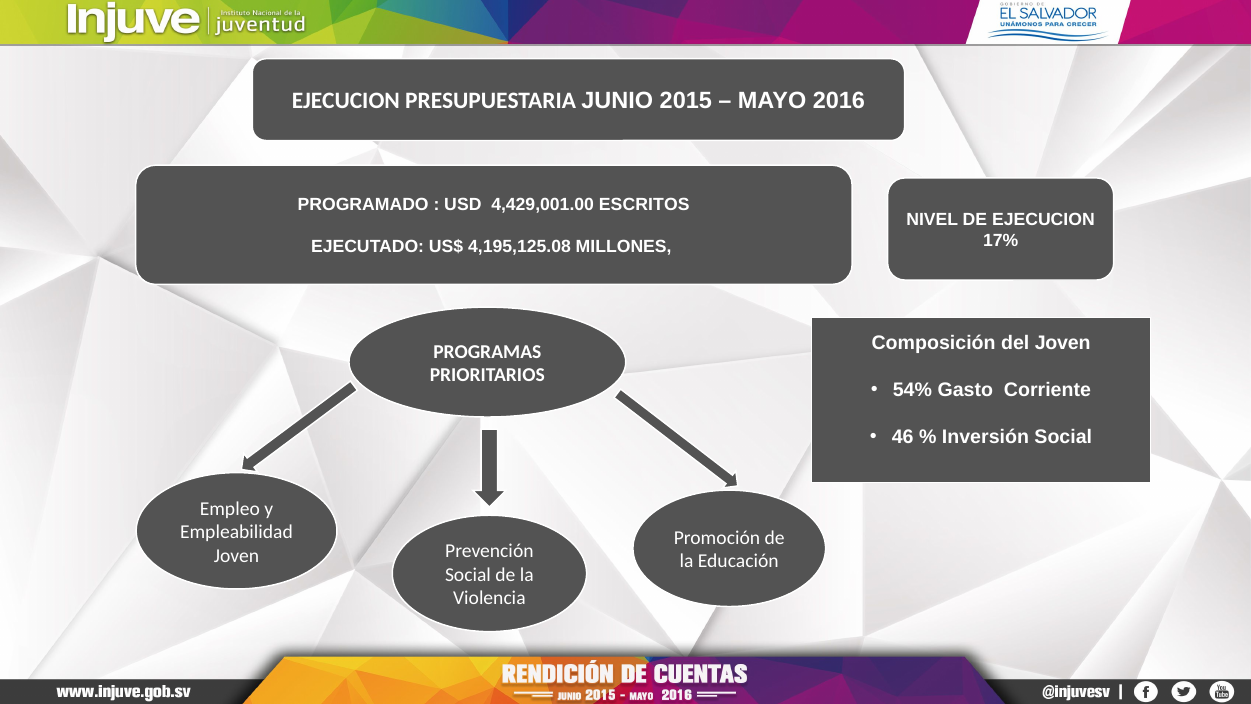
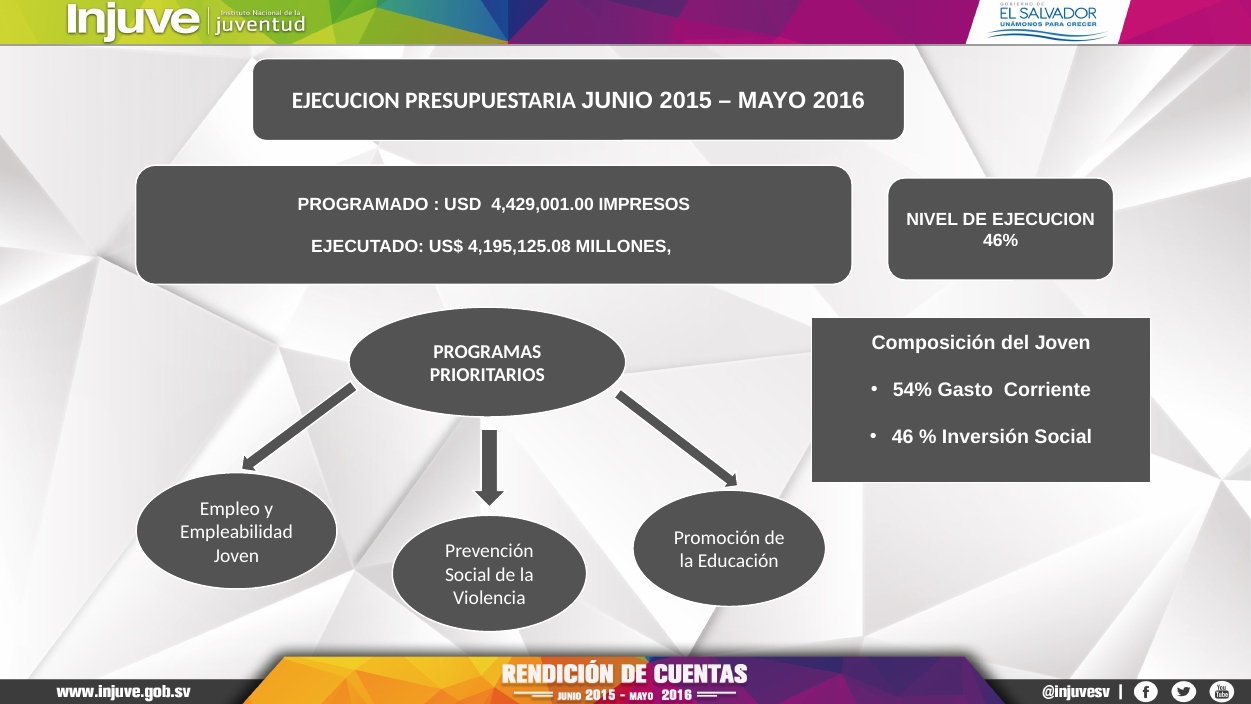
ESCRITOS: ESCRITOS -> IMPRESOS (644, 205)
17%: 17% -> 46% (1001, 241)
